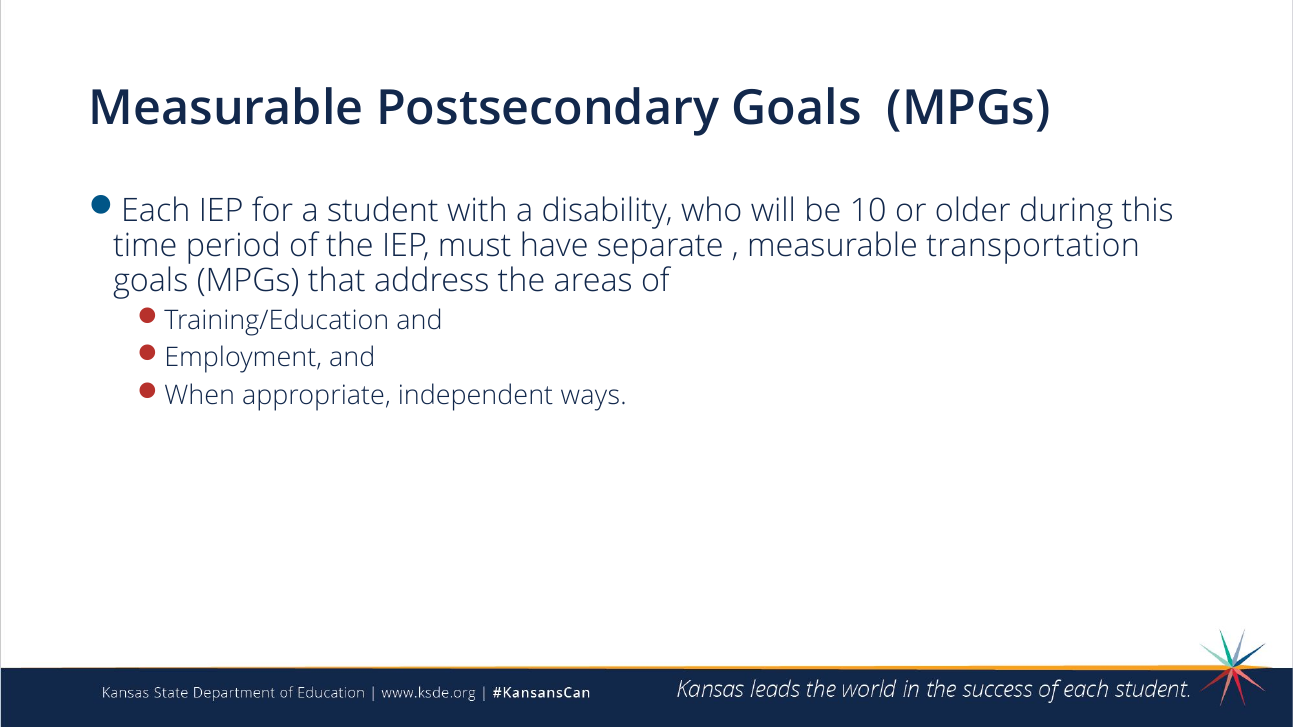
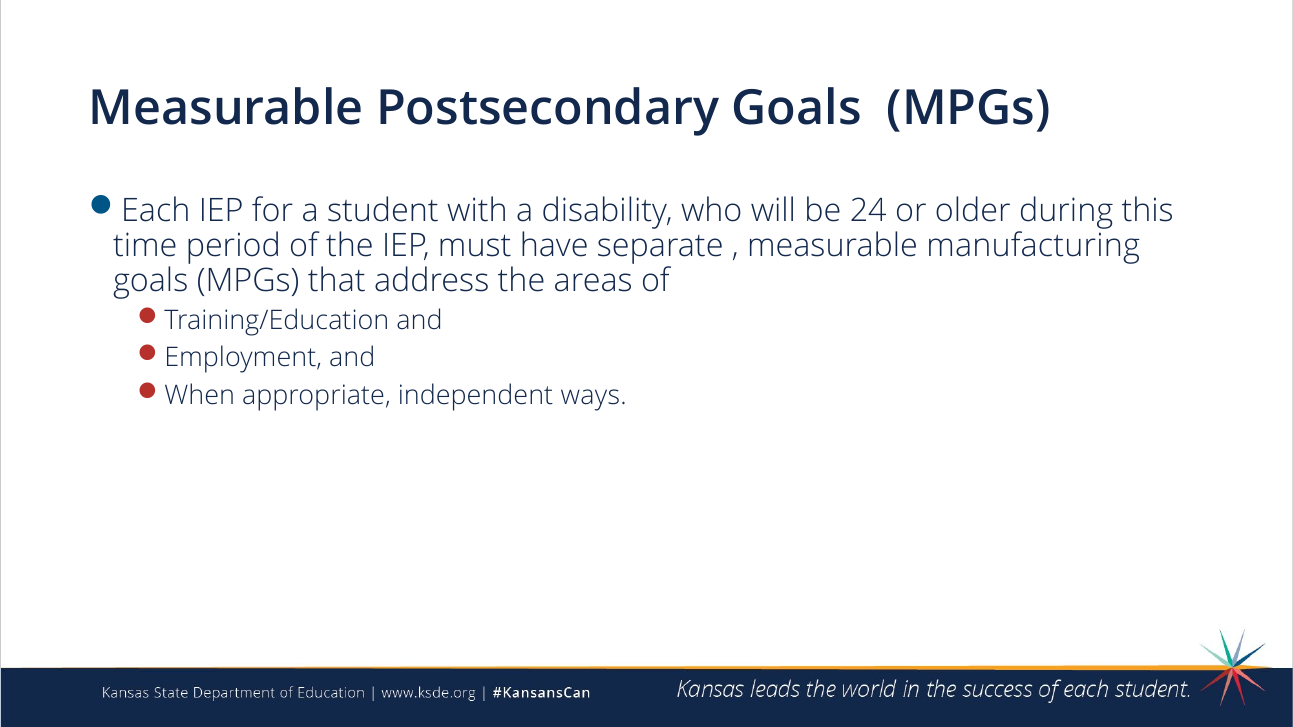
10: 10 -> 24 (868, 211)
transportation: transportation -> manufacturing (1033, 246)
